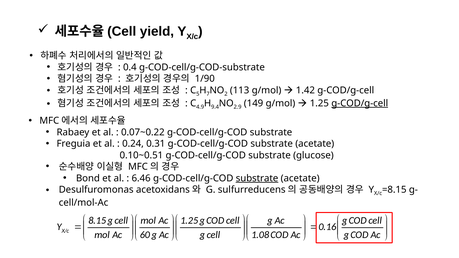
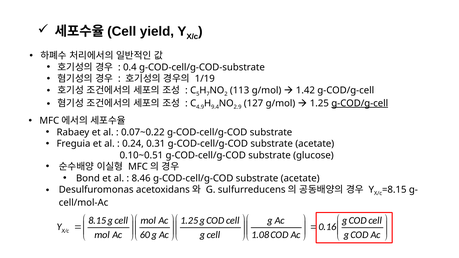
1/90: 1/90 -> 1/19 (205, 79)
149: 149 -> 127 (254, 103)
6.46: 6.46 -> 8.46 (141, 178)
substrate underline: present -> none (257, 178)
